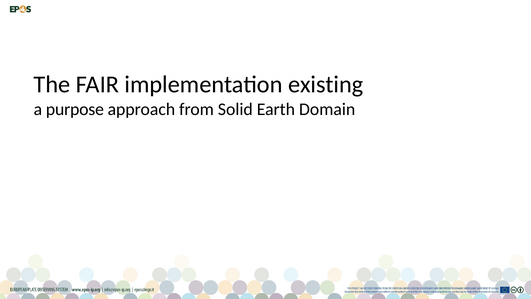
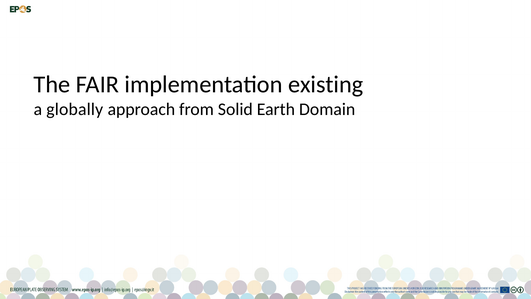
purpose: purpose -> globally (75, 109)
